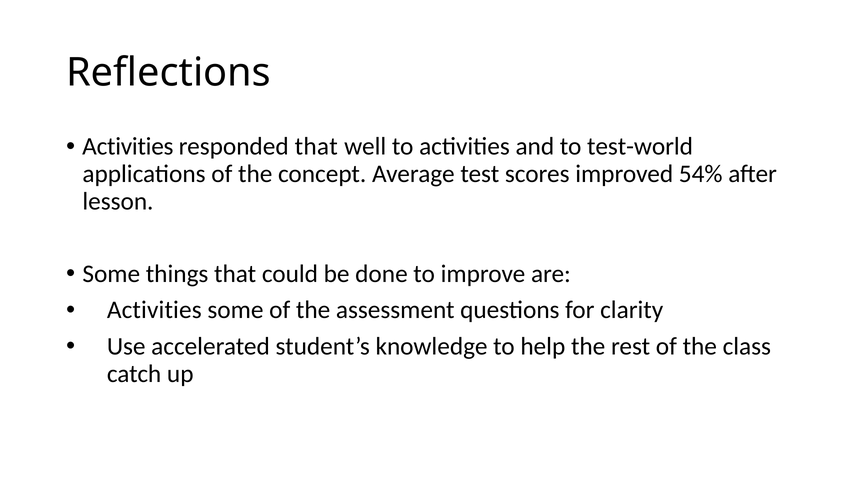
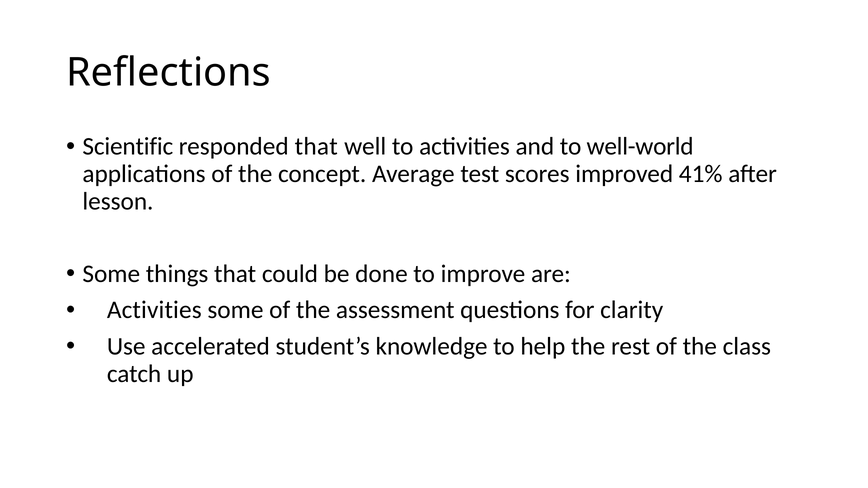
Activities: Activities -> Scientific (128, 147)
test-world: test-world -> well-world (640, 147)
54%: 54% -> 41% (701, 174)
